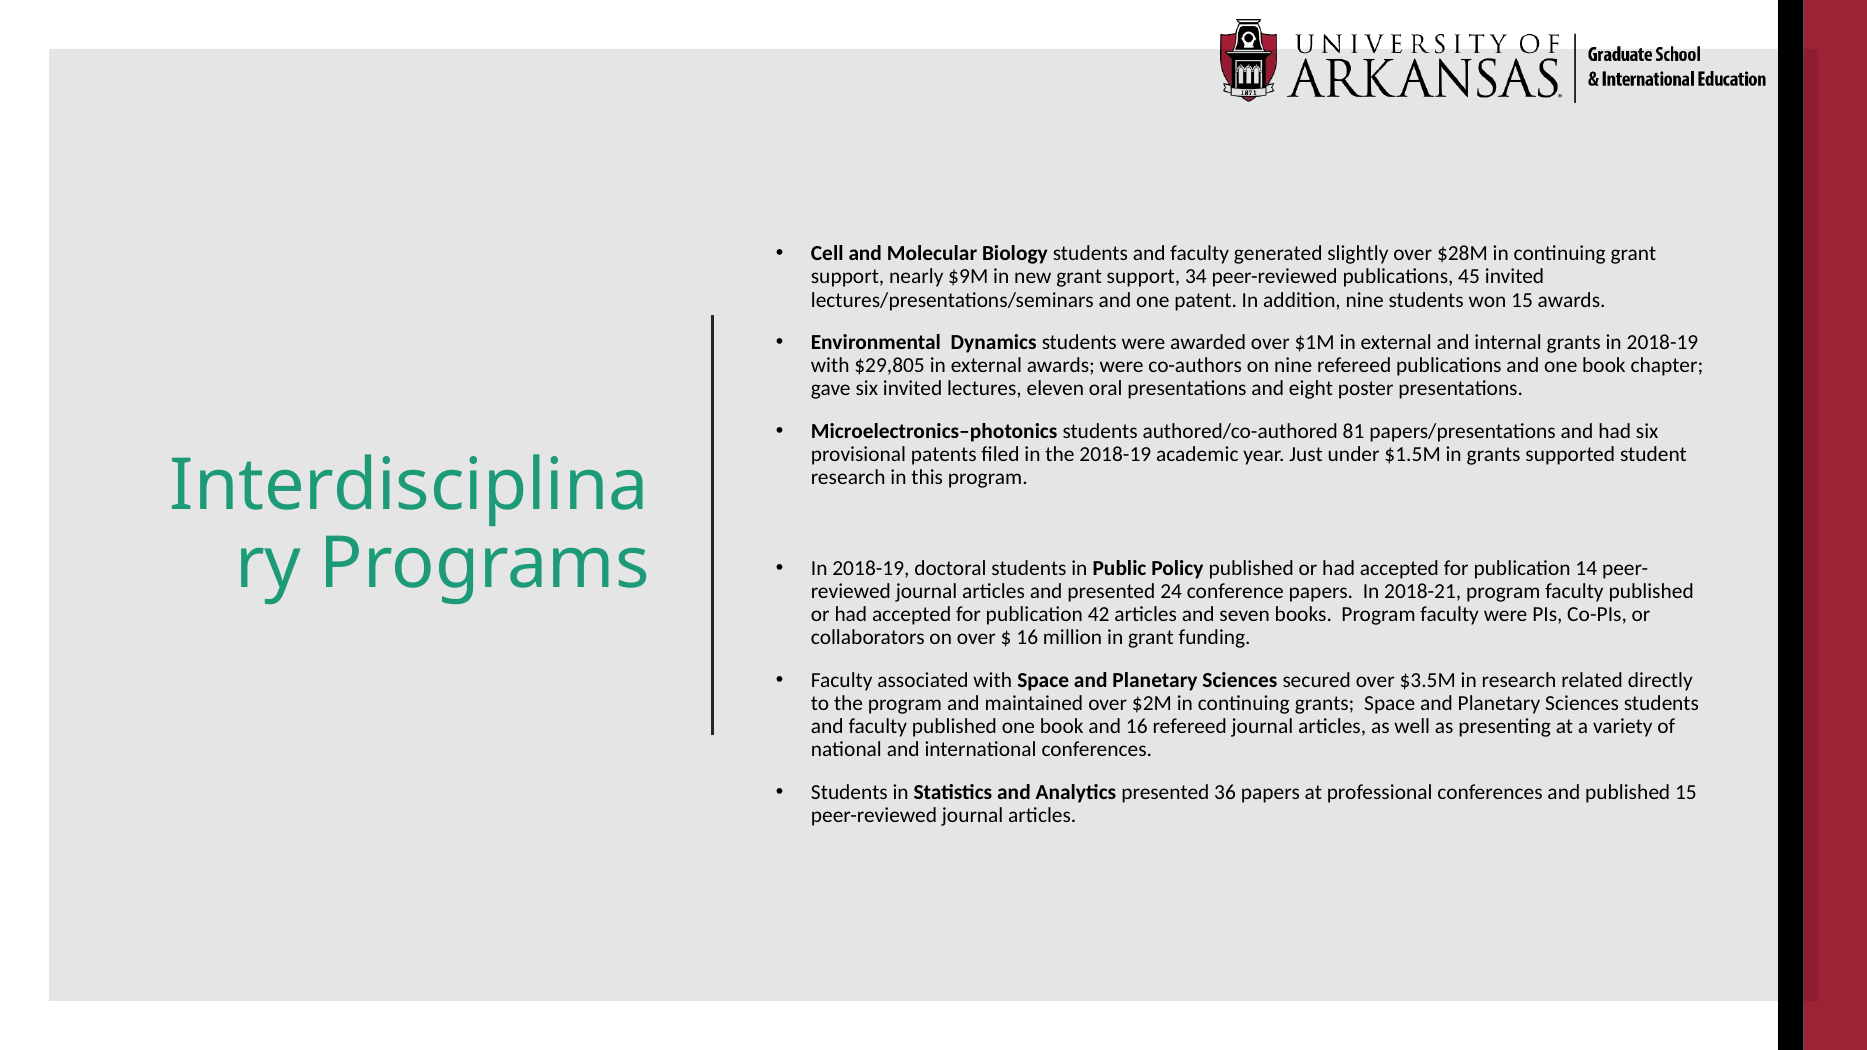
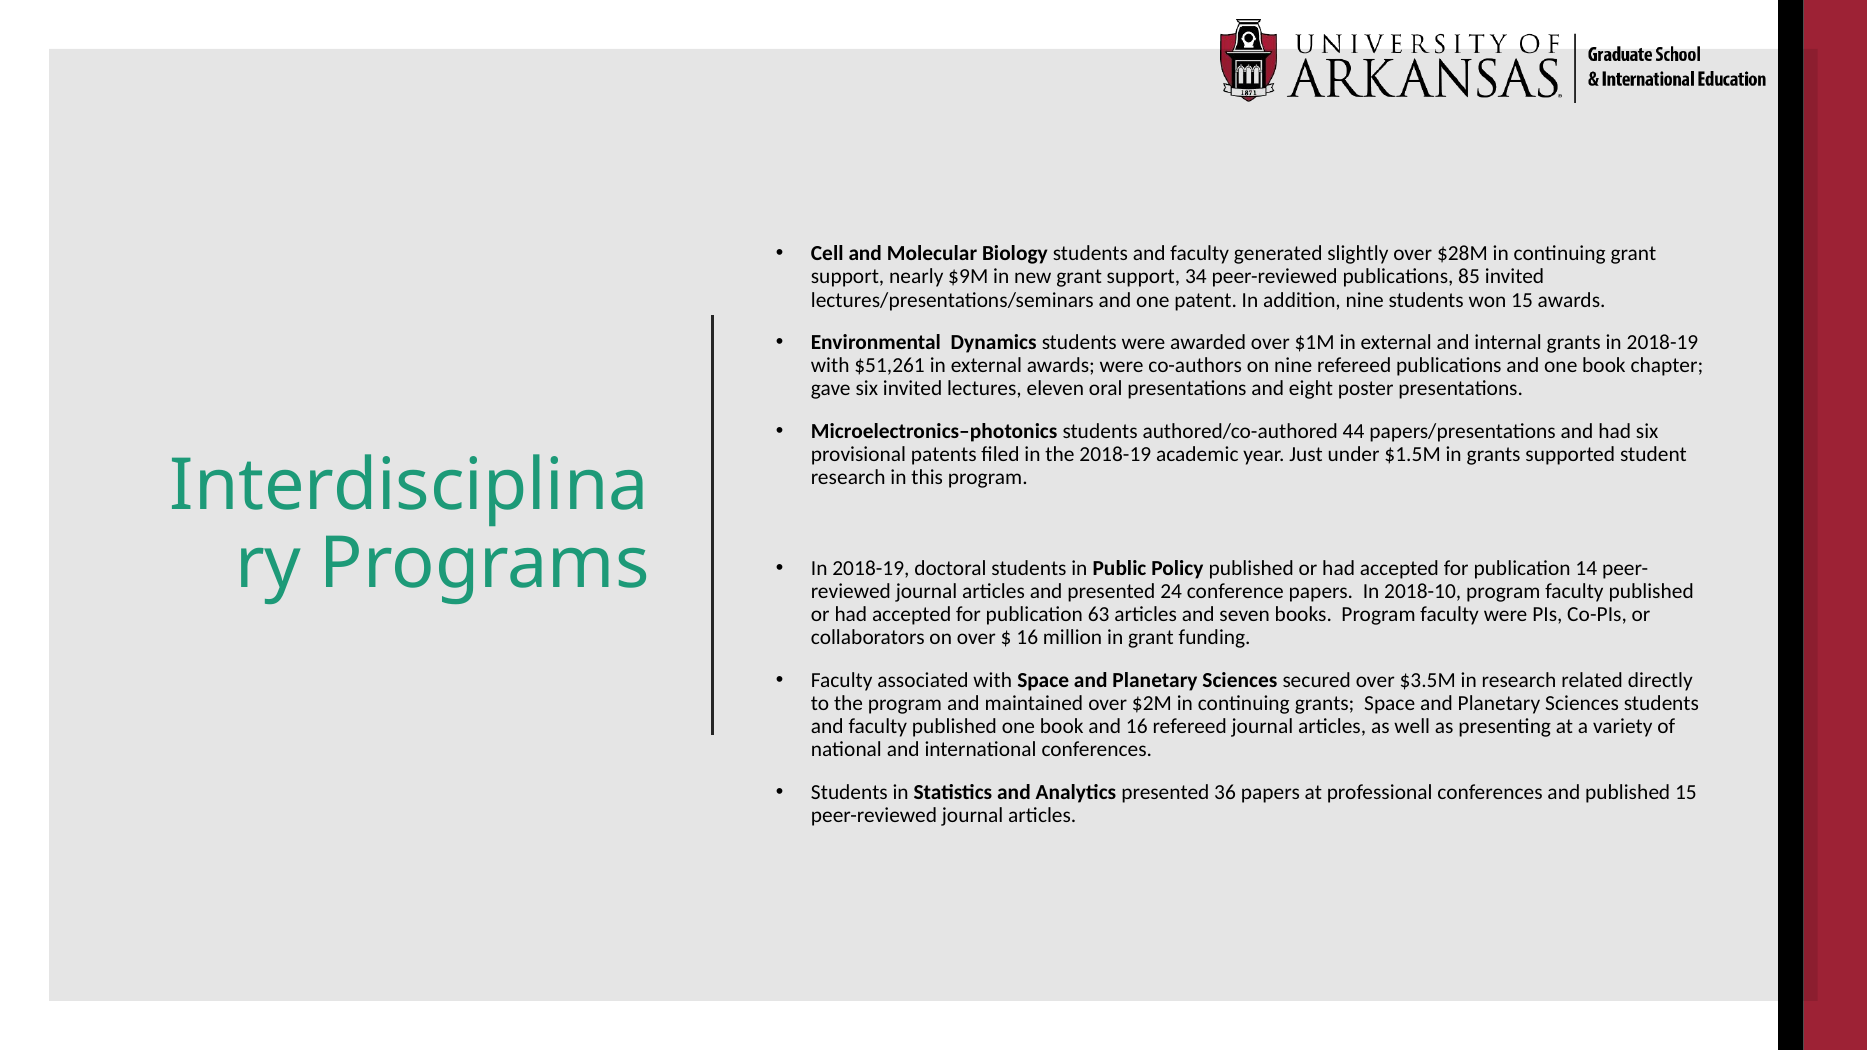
45: 45 -> 85 (1469, 277)
$29,805: $29,805 -> $51,261 (890, 366)
81: 81 -> 44 (1354, 432)
2018-21: 2018-21 -> 2018-10 (1423, 591)
42: 42 -> 63 (1099, 615)
